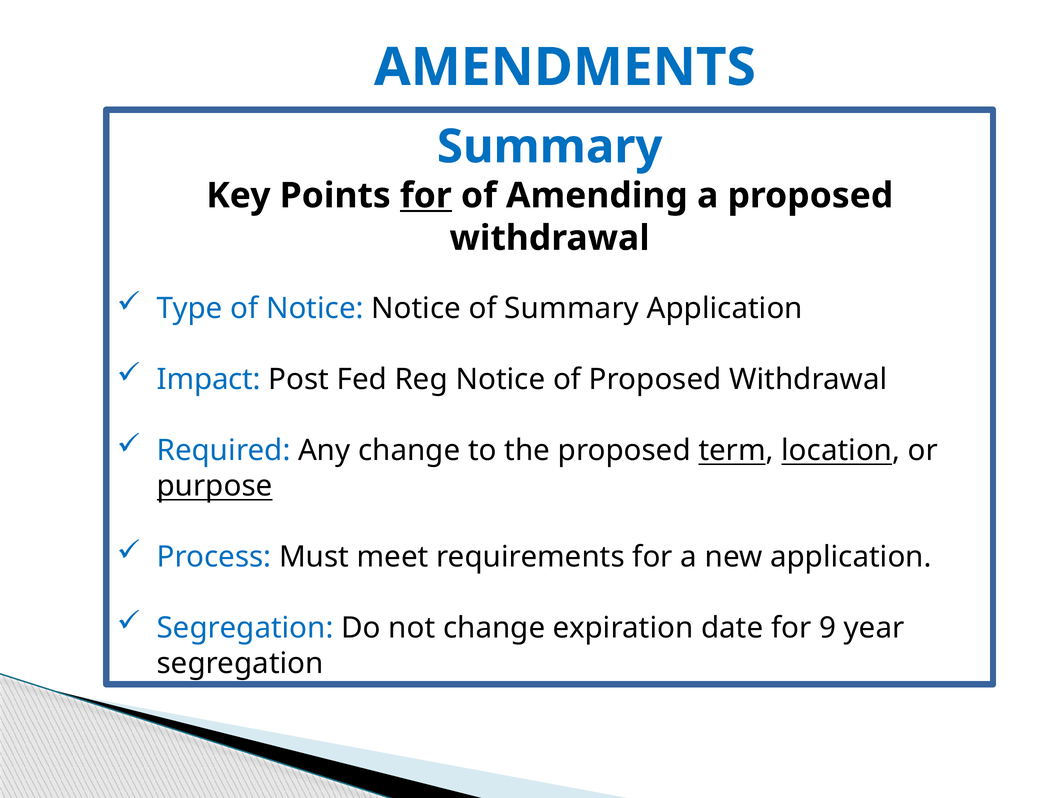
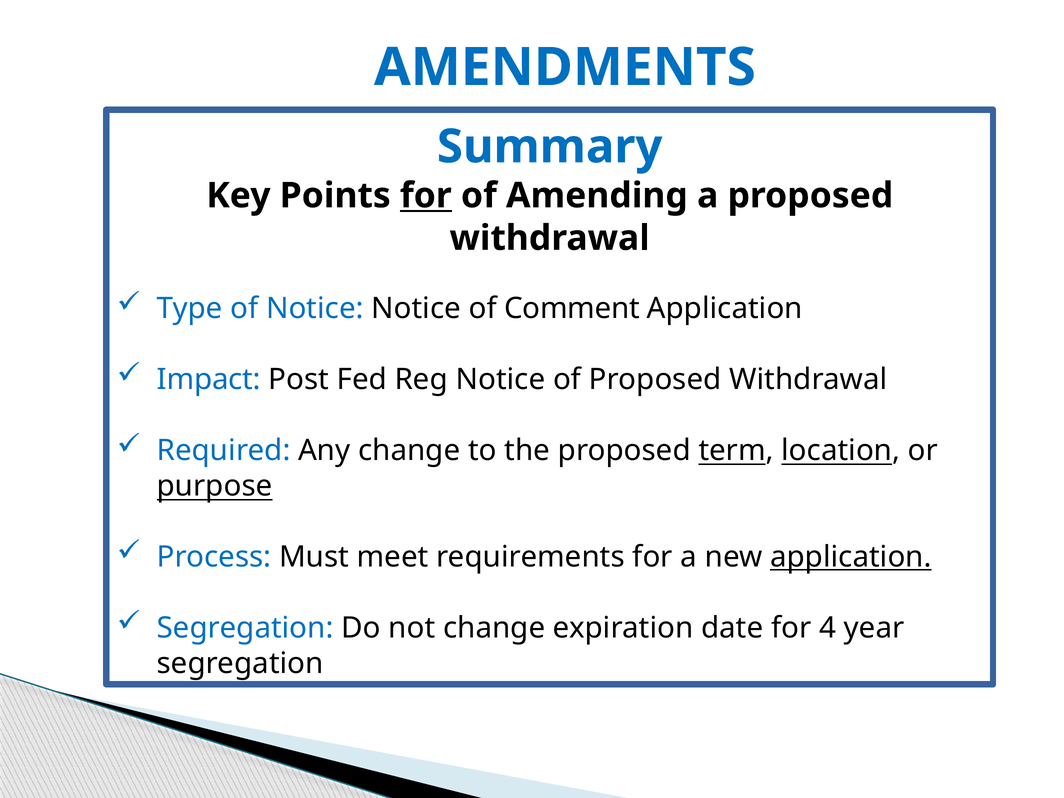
of Summary: Summary -> Comment (572, 309)
application underline: none -> present (851, 557)
9: 9 -> 4 (828, 628)
